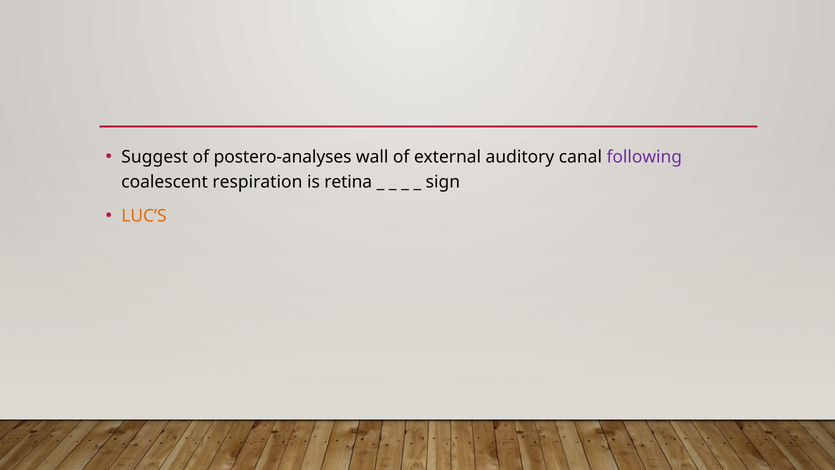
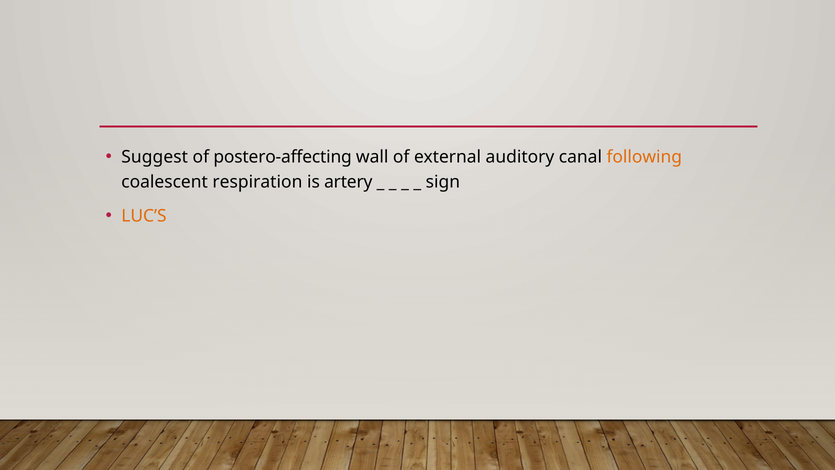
postero-analyses: postero-analyses -> postero-affecting (283, 157)
following colour: purple -> orange (644, 157)
retina: retina -> artery (348, 182)
